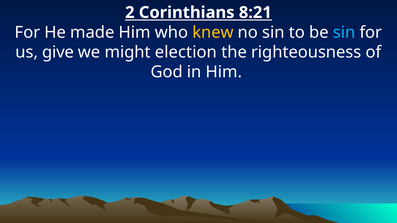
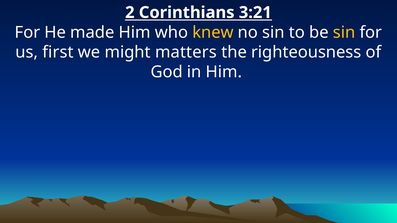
8:21: 8:21 -> 3:21 (255, 13)
sin colour: light blue -> yellow (344, 32)
give: give -> first (58, 52)
election: election -> matters (186, 52)
